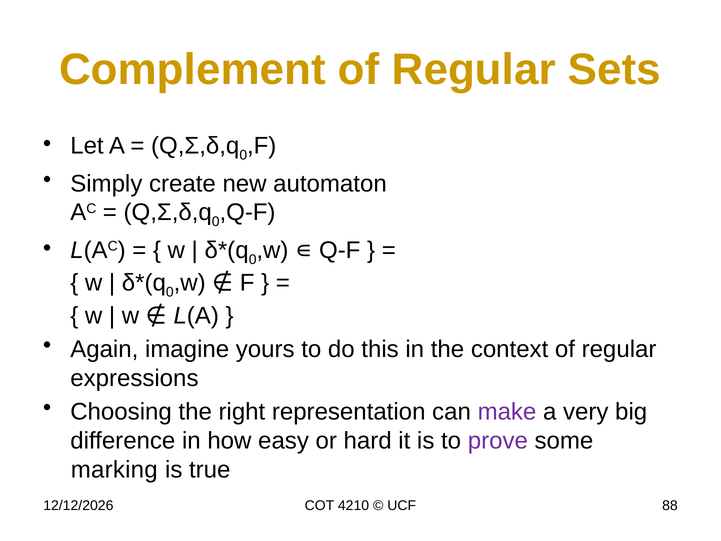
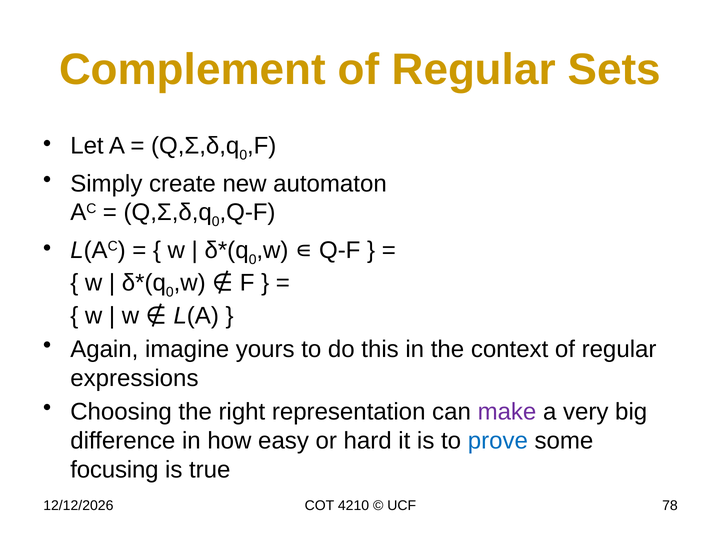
prove colour: purple -> blue (498, 441)
marking: marking -> focusing (114, 469)
88: 88 -> 78 (670, 505)
